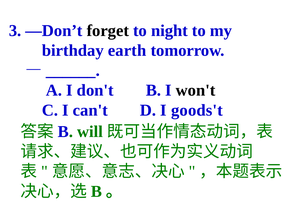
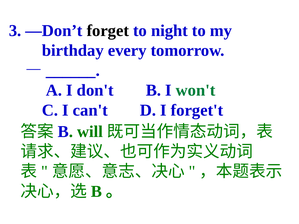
earth: earth -> every (127, 50)
won't colour: black -> green (196, 90)
goods't: goods't -> forget't (197, 110)
